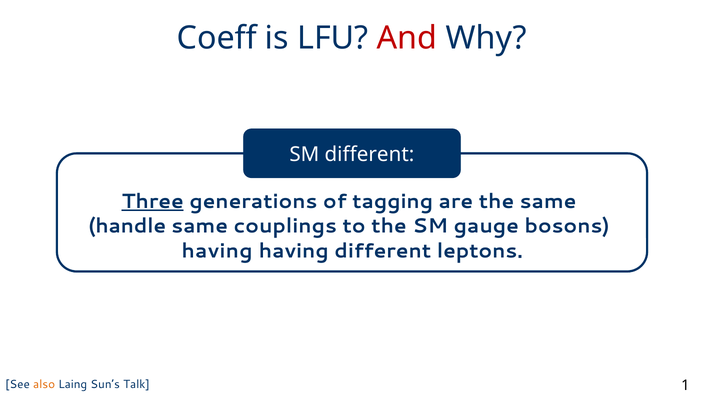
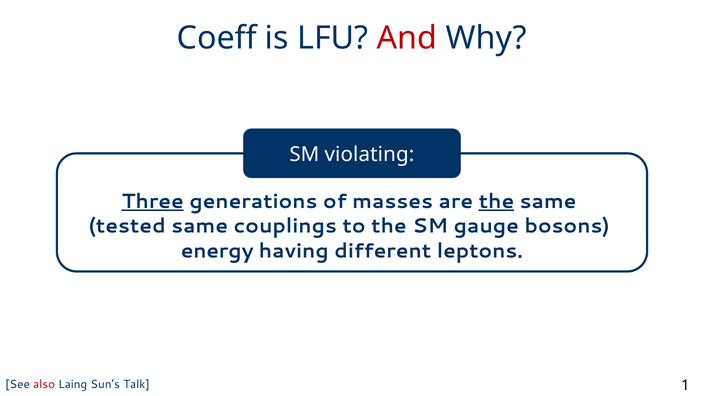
SM different: different -> violating (369, 155)
tagging: tagging -> masses (393, 201)
the underline: none -> present (496, 201)
handle: handle -> tested (127, 226)
having: having -> energy (217, 251)
also colour: orange -> red (44, 385)
